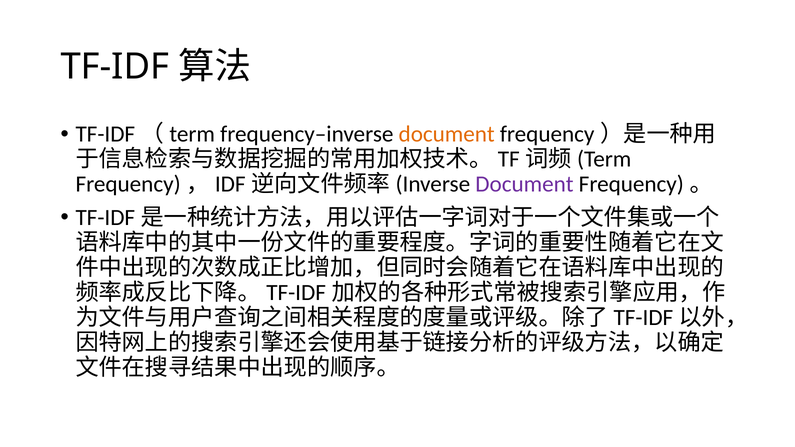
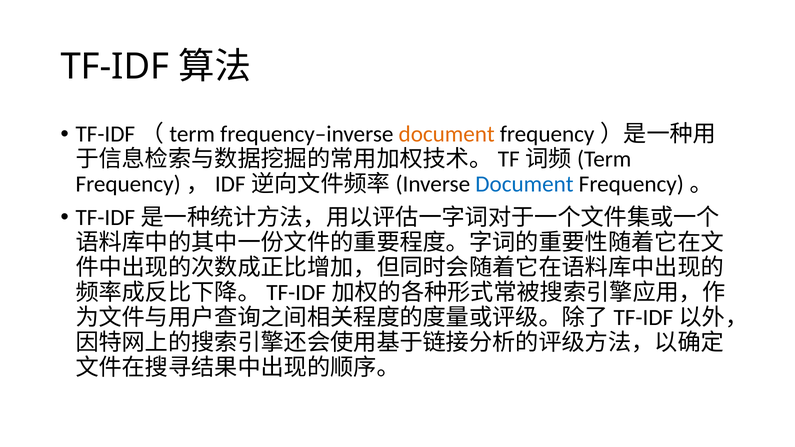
Document colour: purple -> blue (524, 184)
